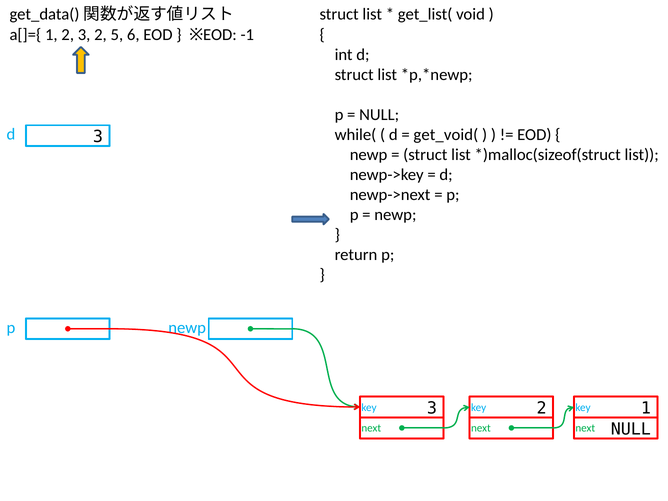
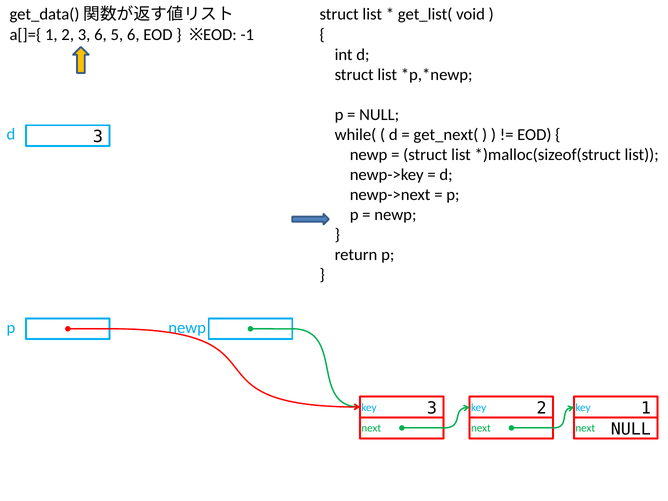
3 2: 2 -> 6 (100, 34)
get_void(: get_void( -> get_next( (446, 135)
